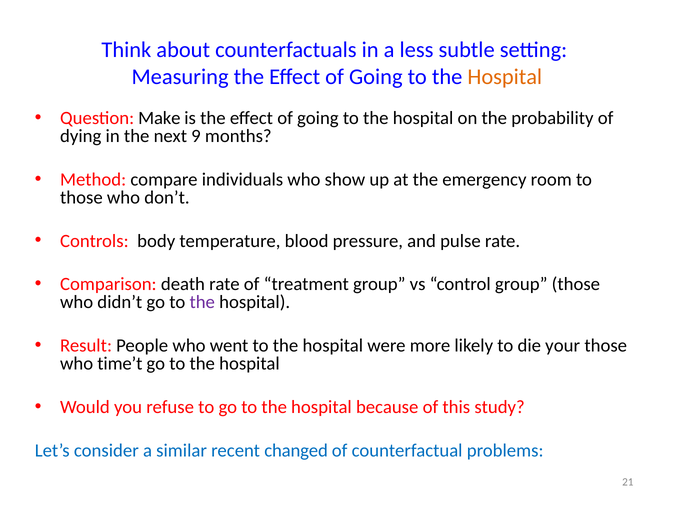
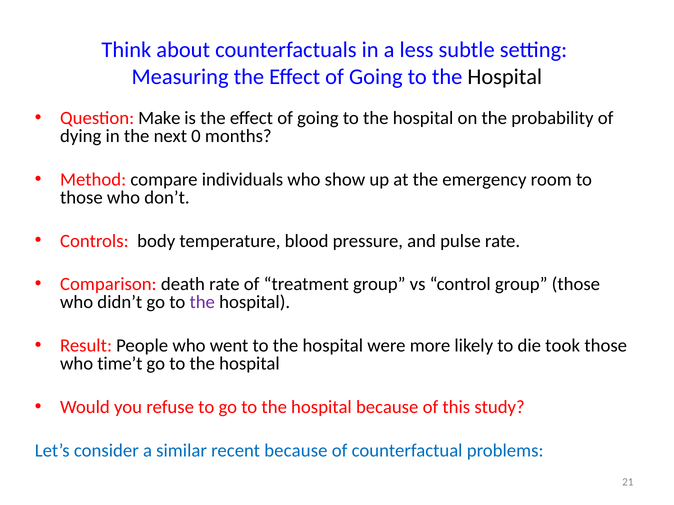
Hospital colour: orange -> black (505, 77)
9: 9 -> 0 (196, 136)
your: your -> took (563, 346)
recent changed: changed -> because (296, 451)
